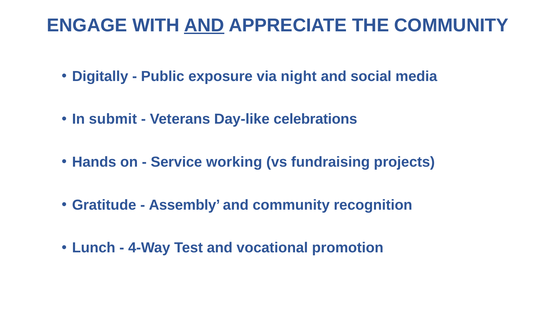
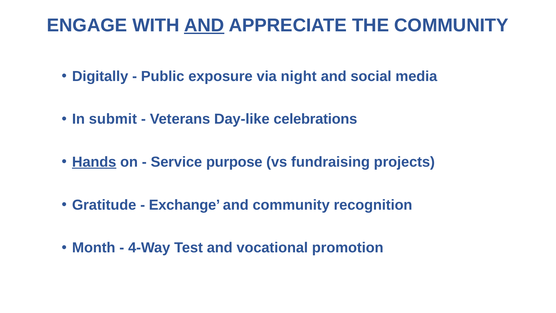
Hands underline: none -> present (94, 162)
working: working -> purpose (234, 162)
Assembly: Assembly -> Exchange (184, 205)
Lunch: Lunch -> Month (94, 248)
